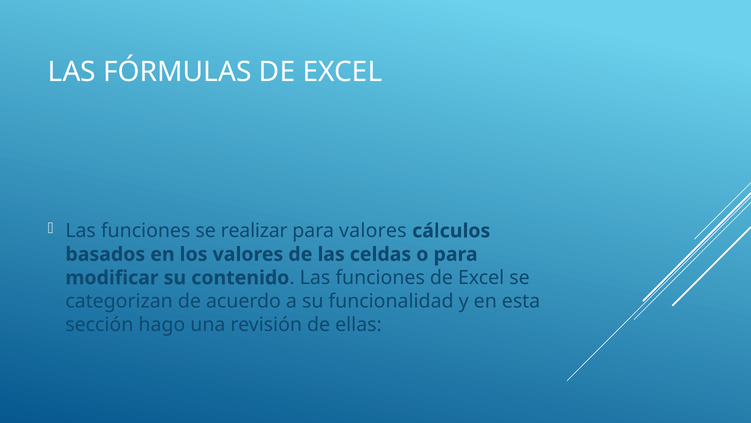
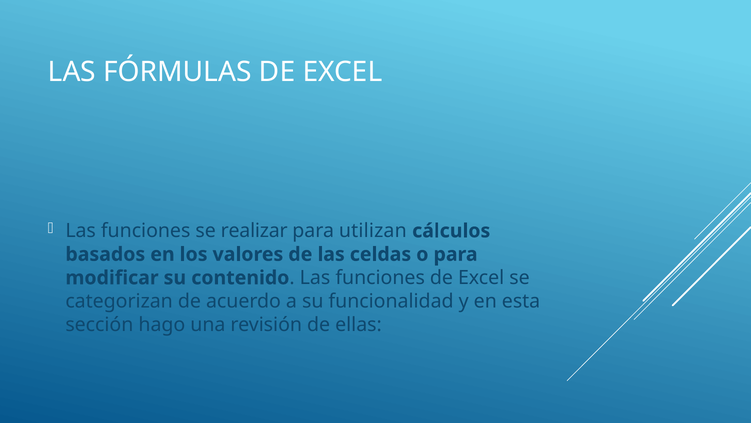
para valores: valores -> utilizan (373, 231)
